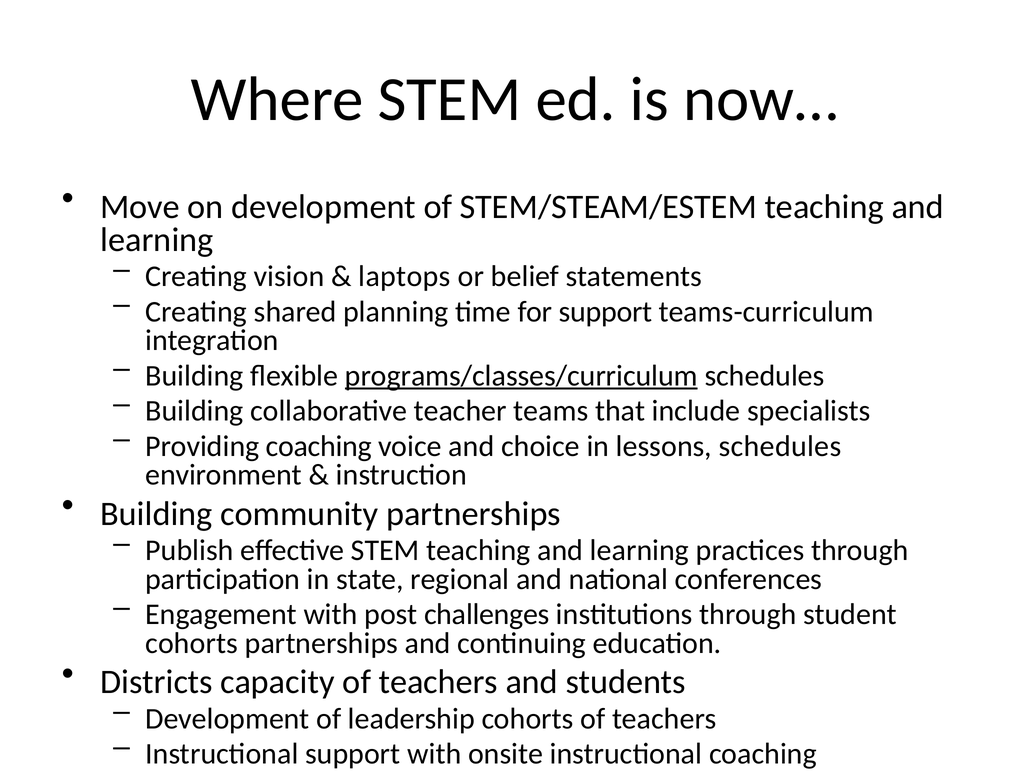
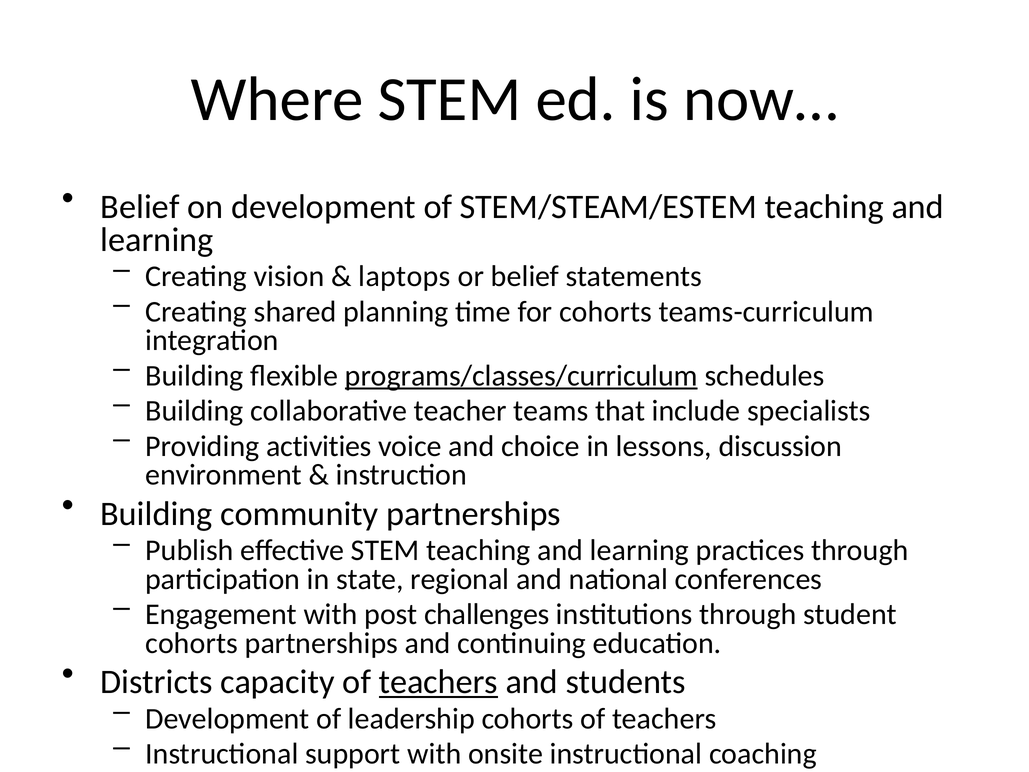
Move: Move -> Belief (140, 207)
for support: support -> cohorts (606, 312)
Providing coaching: coaching -> activities (319, 446)
lessons schedules: schedules -> discussion (780, 446)
teachers underline: none -> present (438, 682)
